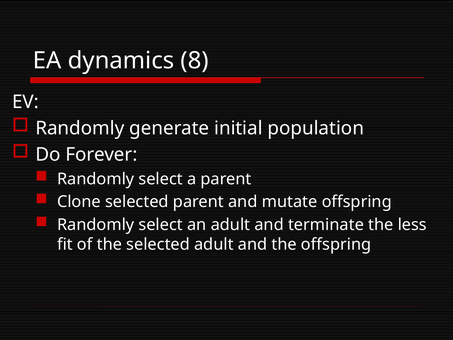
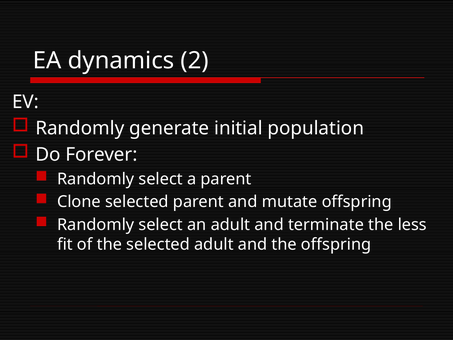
8: 8 -> 2 (195, 60)
